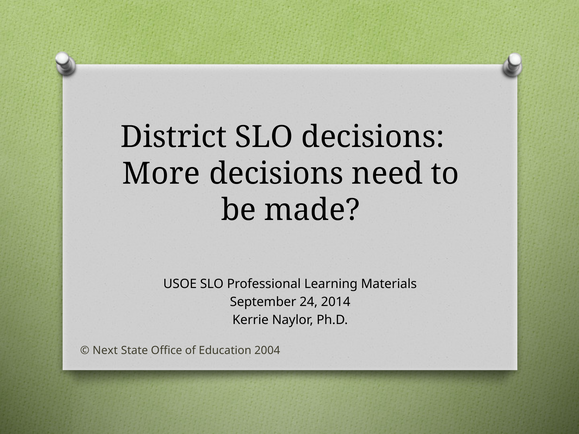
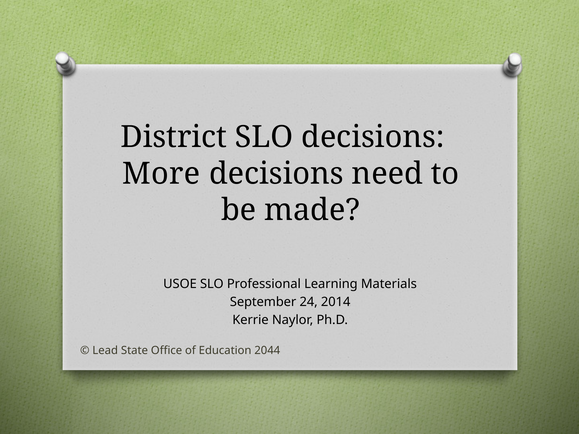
Next: Next -> Lead (105, 351)
2004: 2004 -> 2044 (267, 351)
